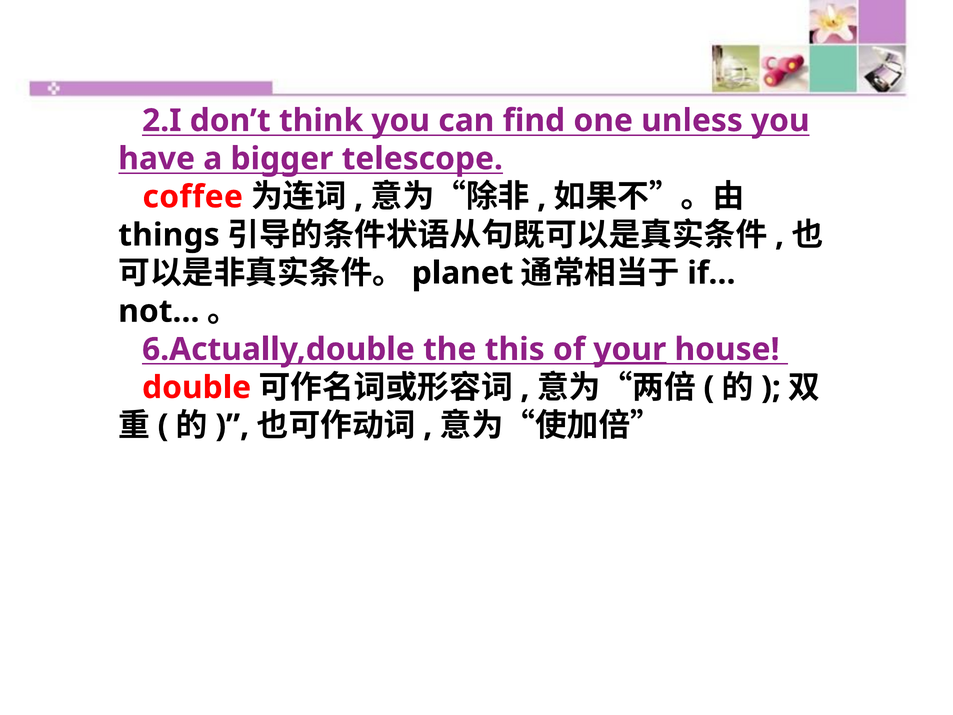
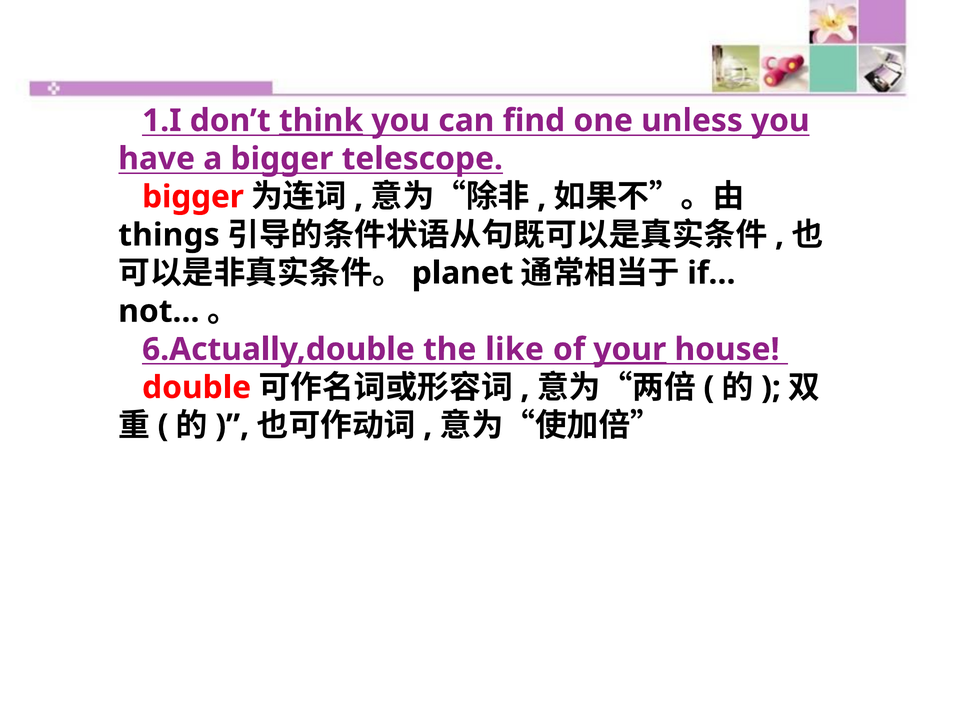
2.I: 2.I -> 1.I (162, 121)
think underline: none -> present (321, 121)
coffee: coffee -> bigger (193, 197)
this: this -> like (515, 349)
